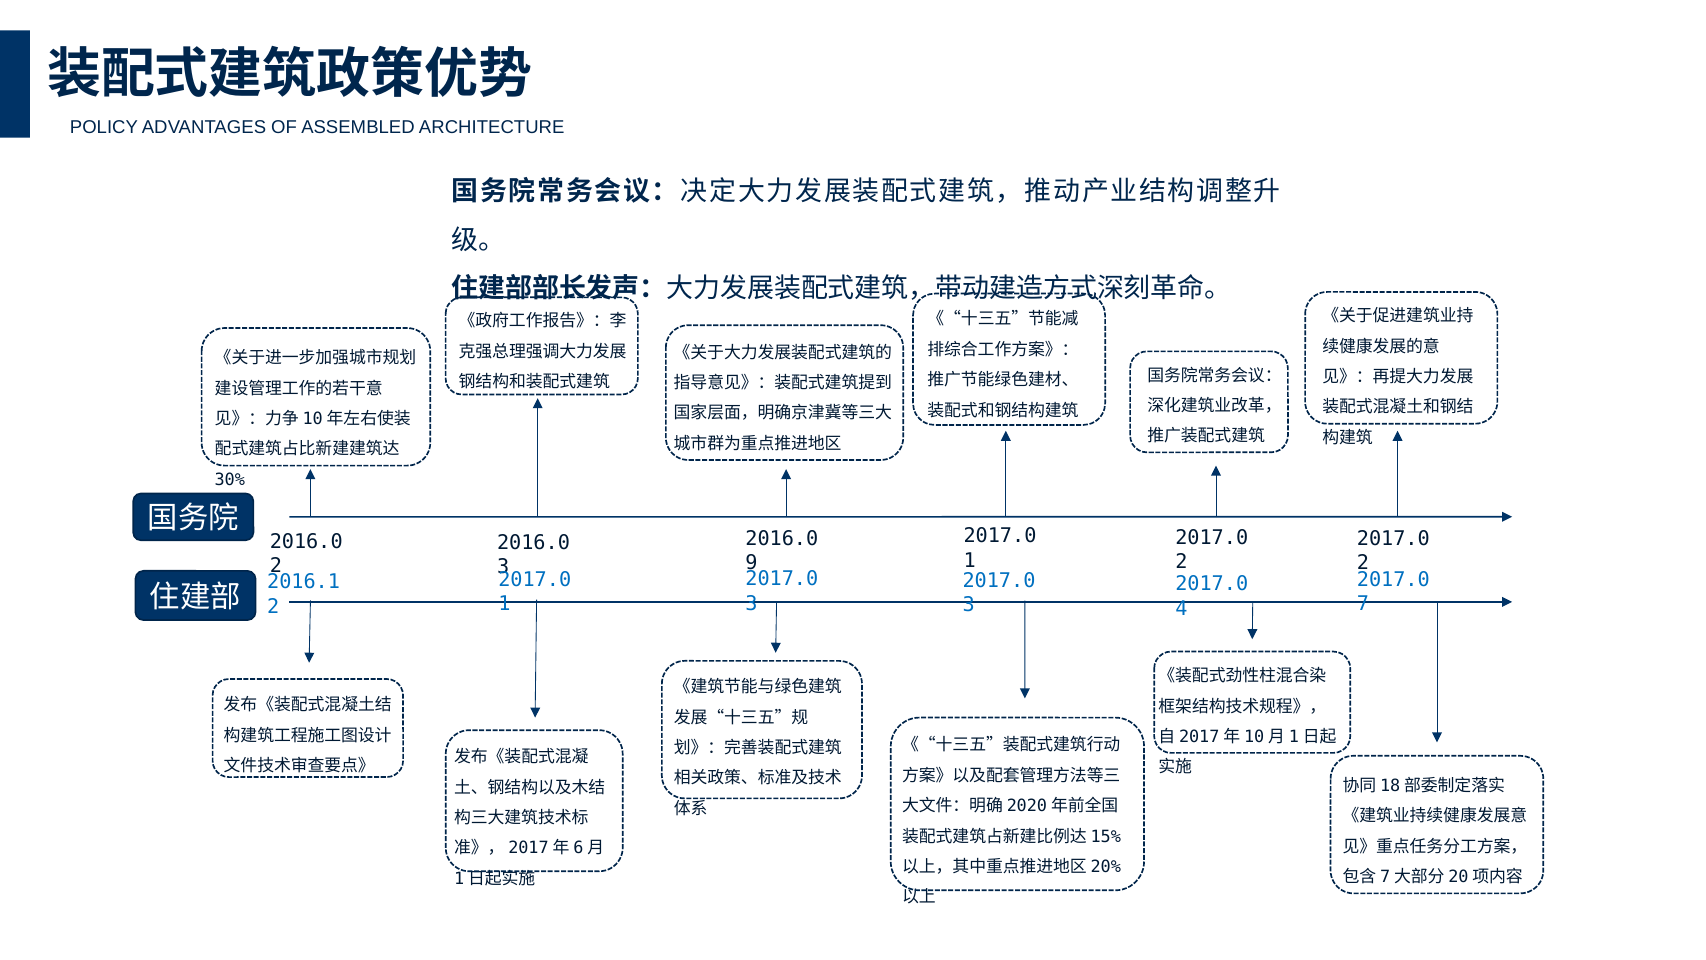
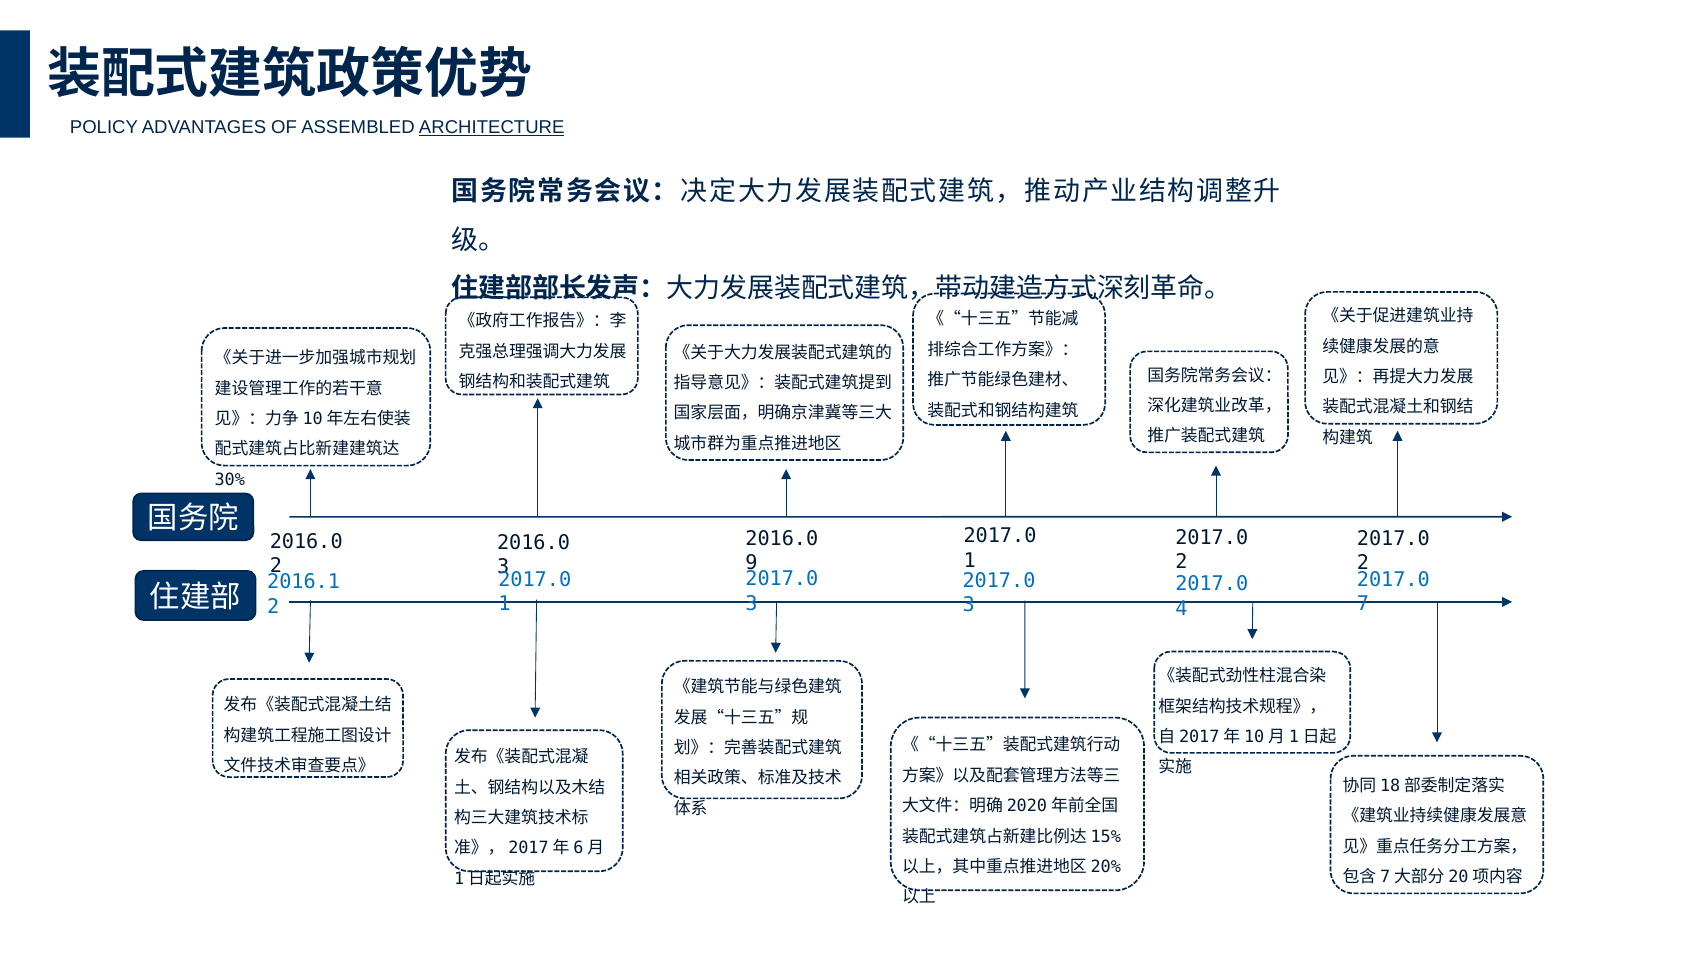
ARCHITECTURE underline: none -> present (492, 128)
